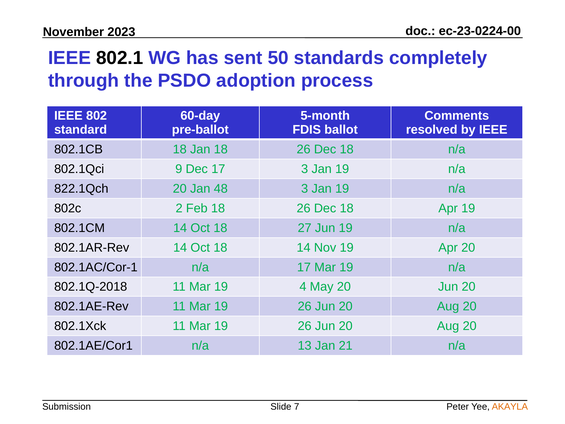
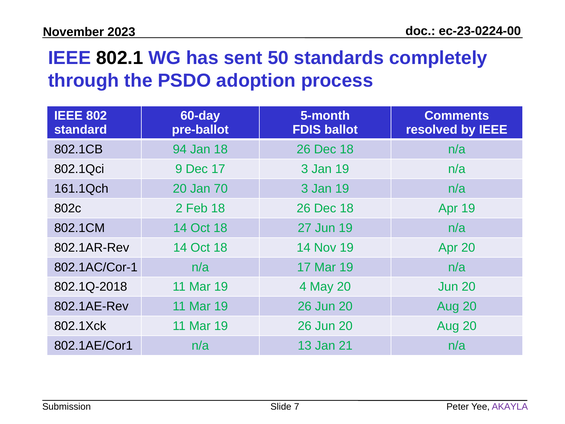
802.1CB 18: 18 -> 94 (180, 149)
822.1Qch: 822.1Qch -> 161.1Qch (81, 189)
48: 48 -> 70 (221, 189)
AKAYLA colour: orange -> purple (510, 406)
